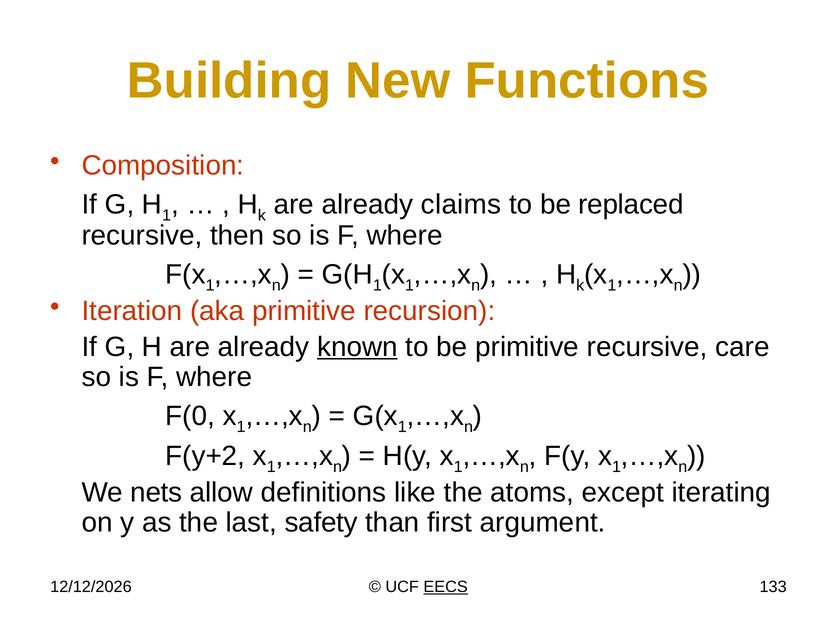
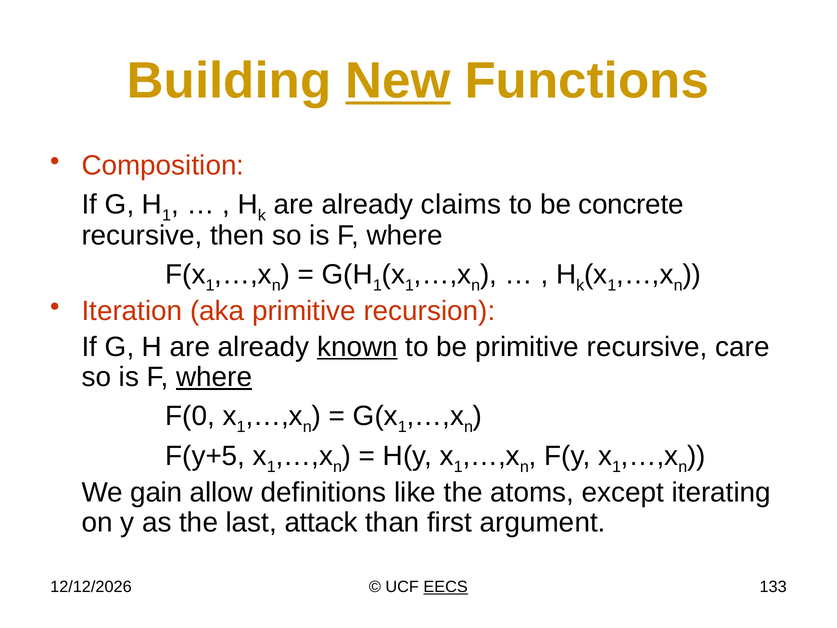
New underline: none -> present (398, 81)
replaced: replaced -> concrete (631, 205)
where underline: none -> present (214, 377)
F(y+2: F(y+2 -> F(y+5 (205, 456)
nets: nets -> gain (156, 492)
safety: safety -> attack (321, 522)
